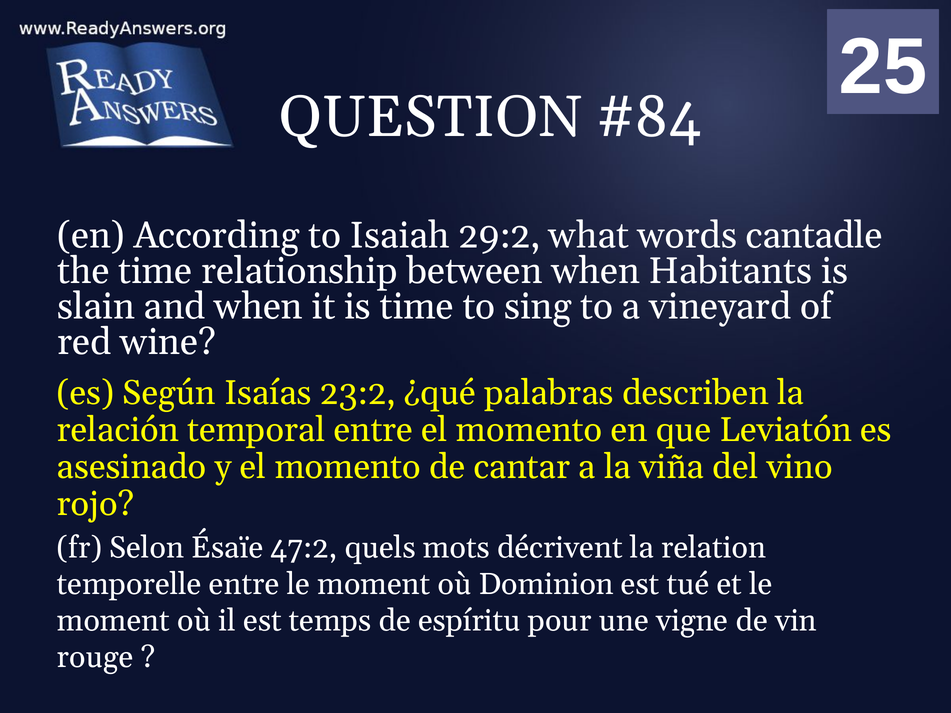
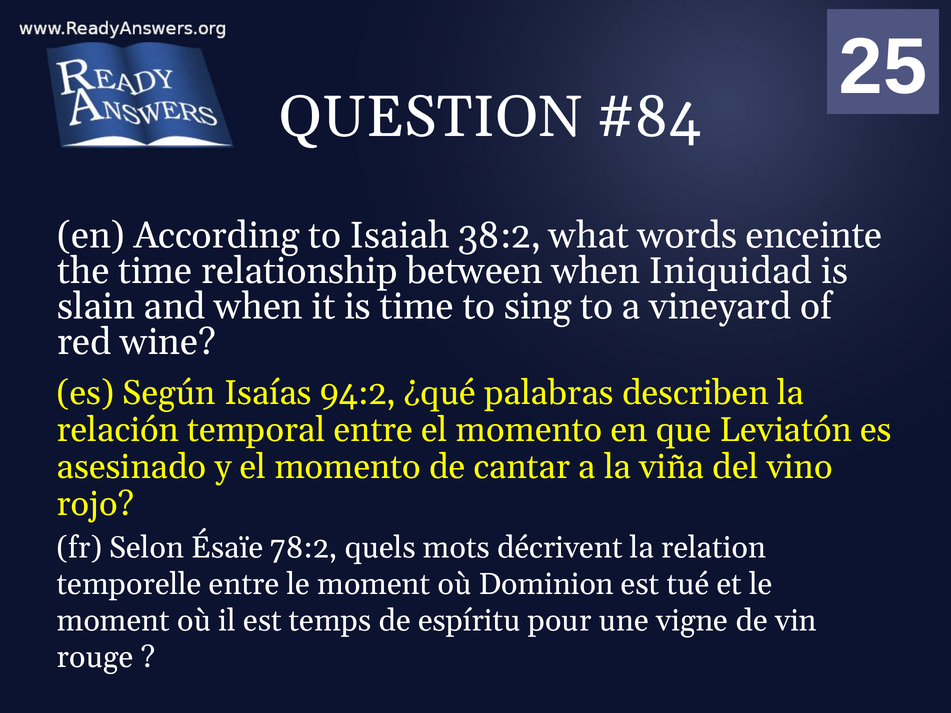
29:2: 29:2 -> 38:2 (499, 236)
cantadle: cantadle -> enceinte (814, 236)
Habitants: Habitants -> Iniquidad (731, 271)
23:2: 23:2 -> 94:2 (358, 393)
47:2: 47:2 -> 78:2 (304, 548)
